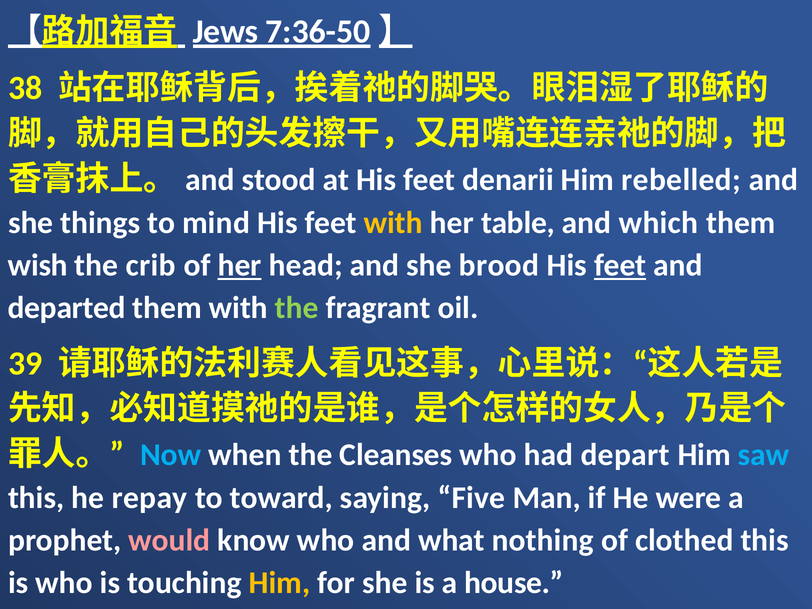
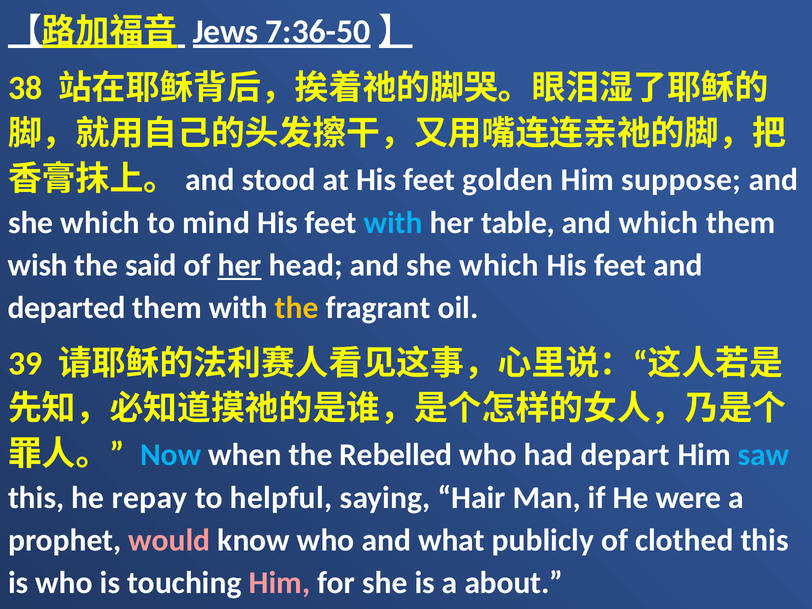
denarii: denarii -> golden (508, 180)
rebelled: rebelled -> suppose (681, 180)
things: things -> which (100, 223)
with colour: yellow -> light blue (393, 223)
crib: crib -> said (151, 265)
head and she brood: brood -> which (499, 265)
feet underline: present -> none (620, 265)
the colour: light green -> yellow (297, 308)
Cleanses: Cleanses -> Rebelled (396, 455)
toward: toward -> helpful (281, 498)
Five: Five -> Hair (472, 498)
nothing: nothing -> publicly (543, 540)
Him colour: yellow -> pink (279, 583)
house: house -> about (514, 583)
